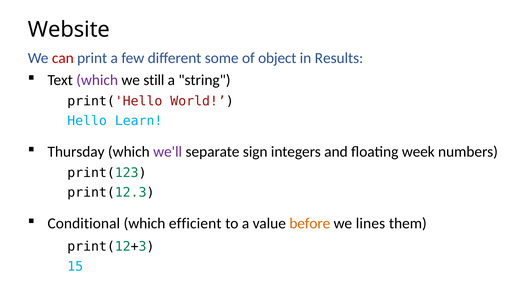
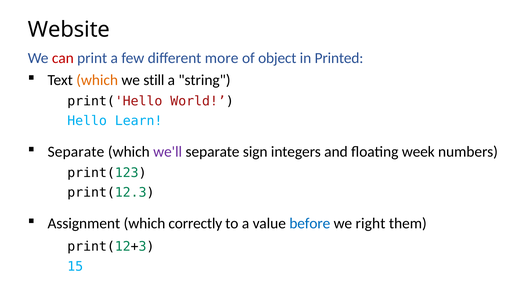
some: some -> more (222, 58)
Results: Results -> Printed (339, 58)
which colour: purple -> orange (97, 80)
Thursday: Thursday -> Separate (76, 152)
Conditional: Conditional -> Assignment (84, 224)
efficient: efficient -> correctly (195, 224)
before colour: orange -> blue (310, 224)
lines: lines -> right (370, 224)
